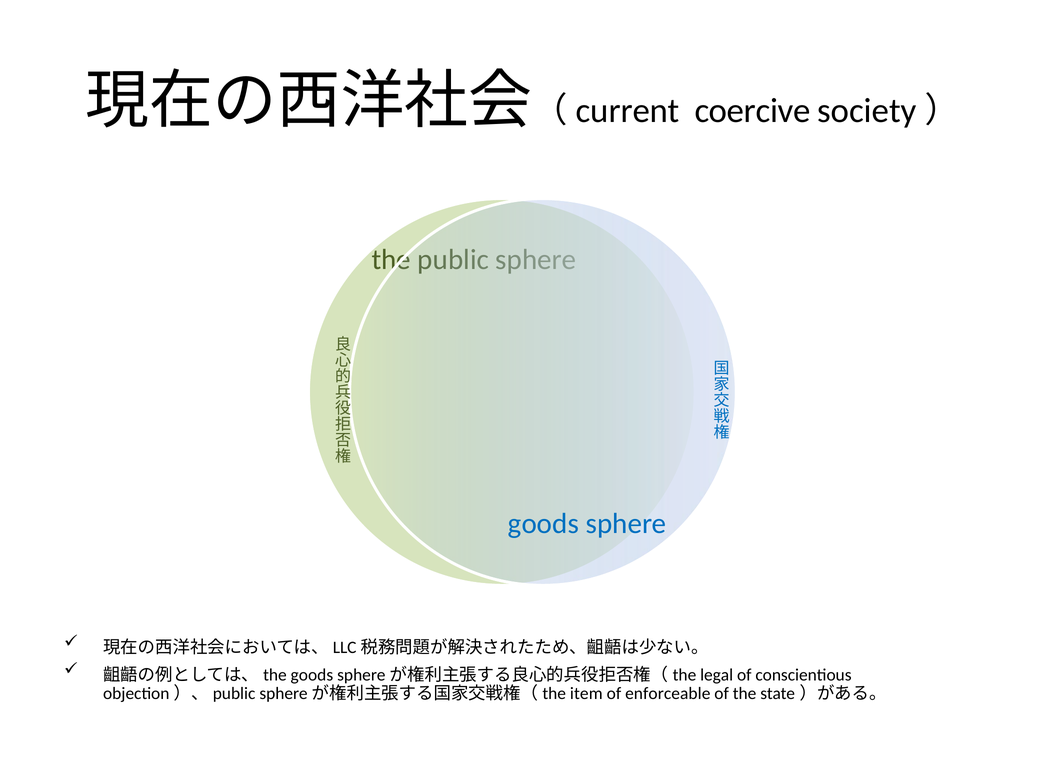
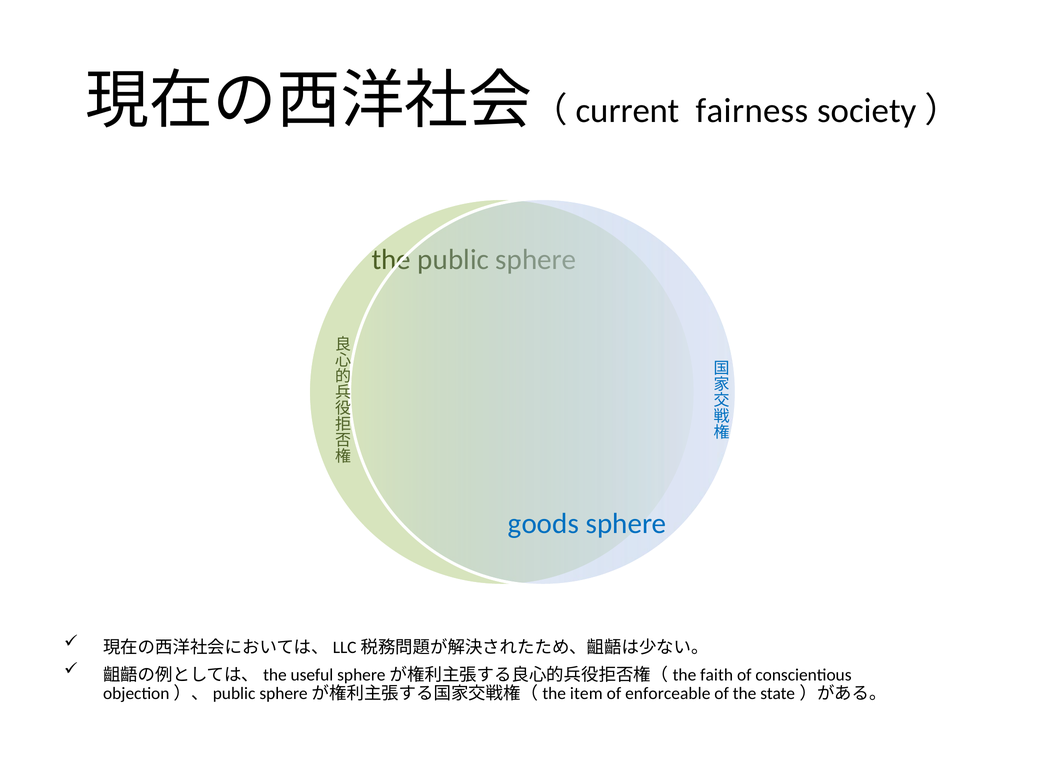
coercive: coercive -> fairness (752, 111)
goods: goods -> useful (312, 675)
legal: legal -> faith (717, 675)
